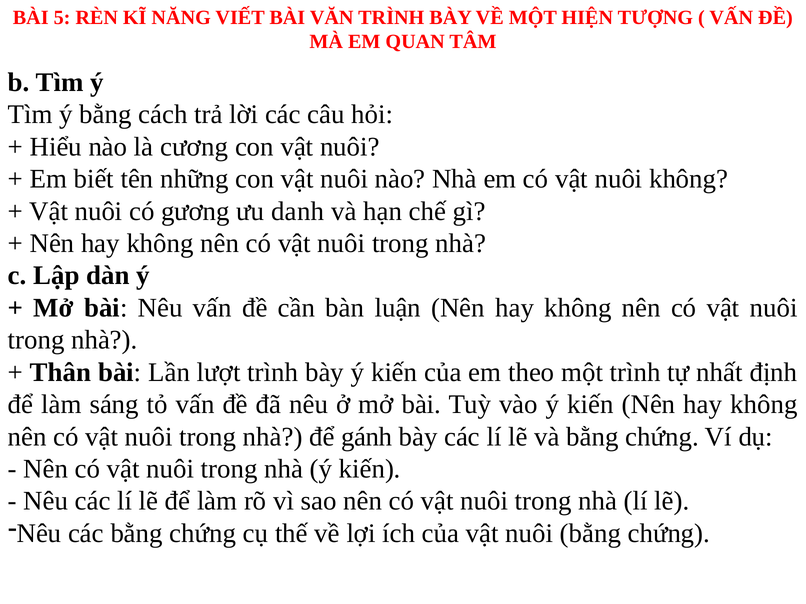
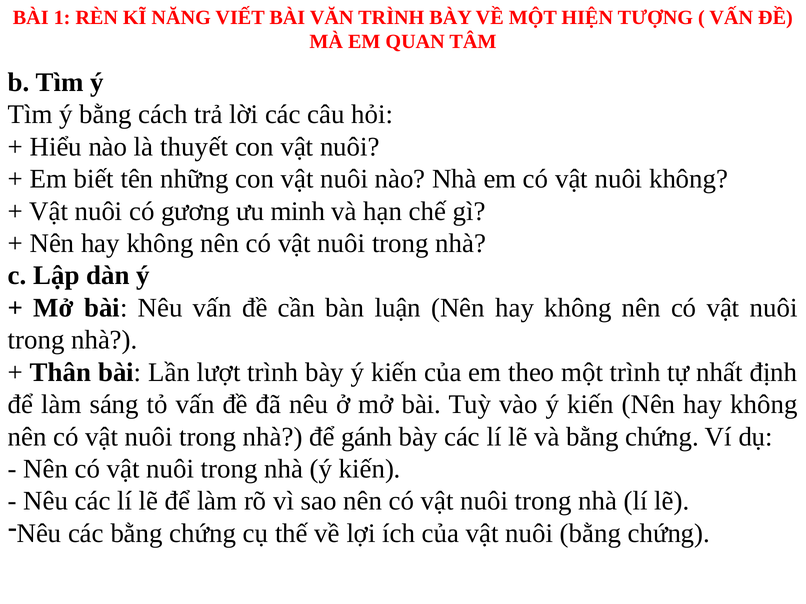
5: 5 -> 1 (62, 17)
cương: cương -> thuyết (194, 147)
danh: danh -> minh (298, 211)
